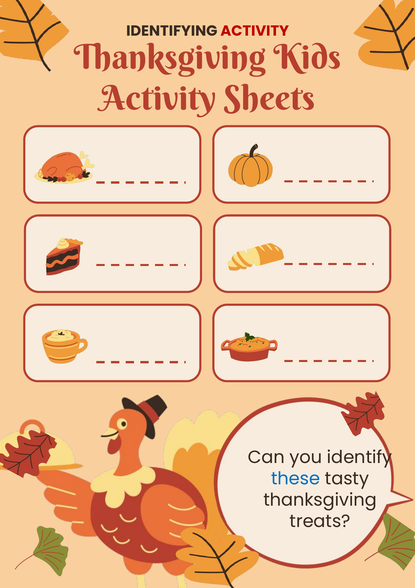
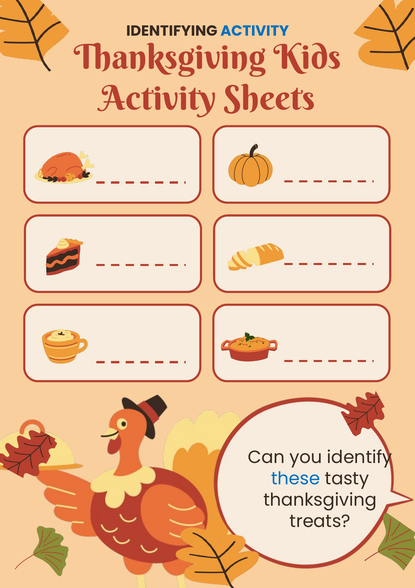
ACTIVITY colour: red -> blue (255, 31)
